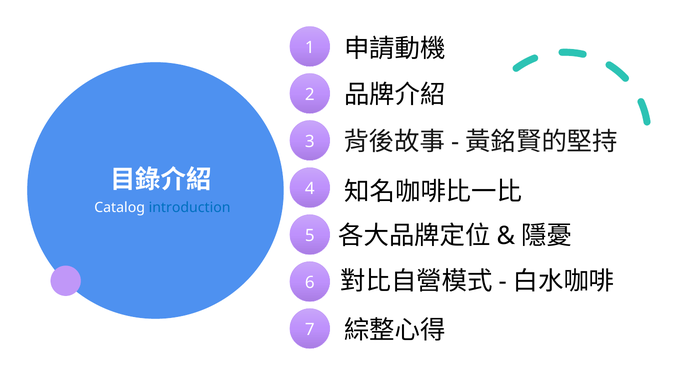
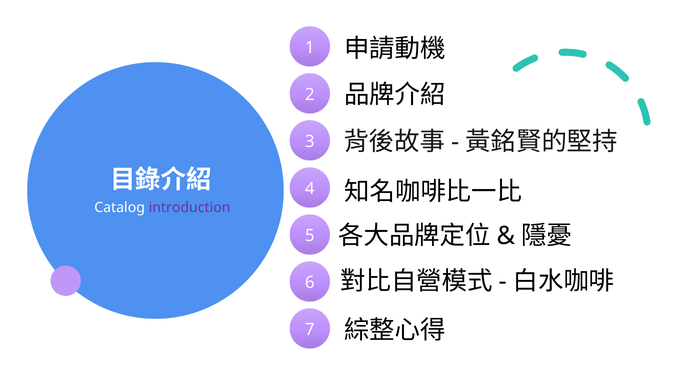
introduction colour: blue -> purple (190, 208)
